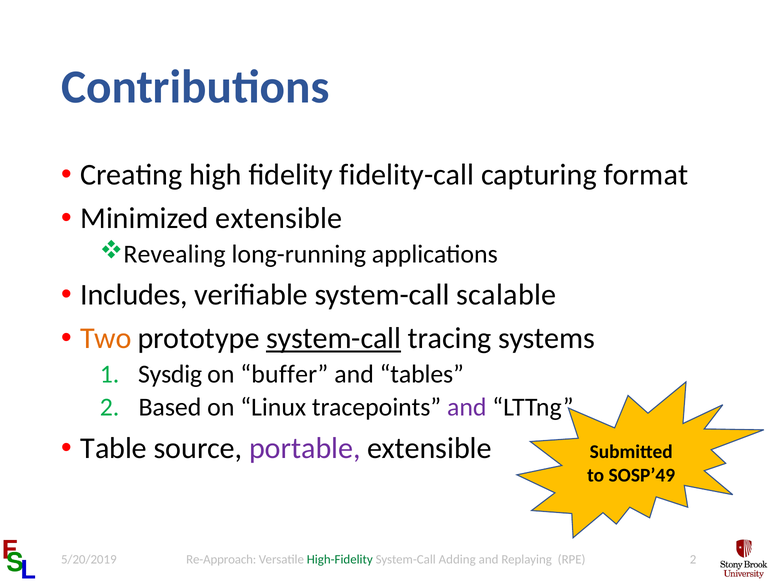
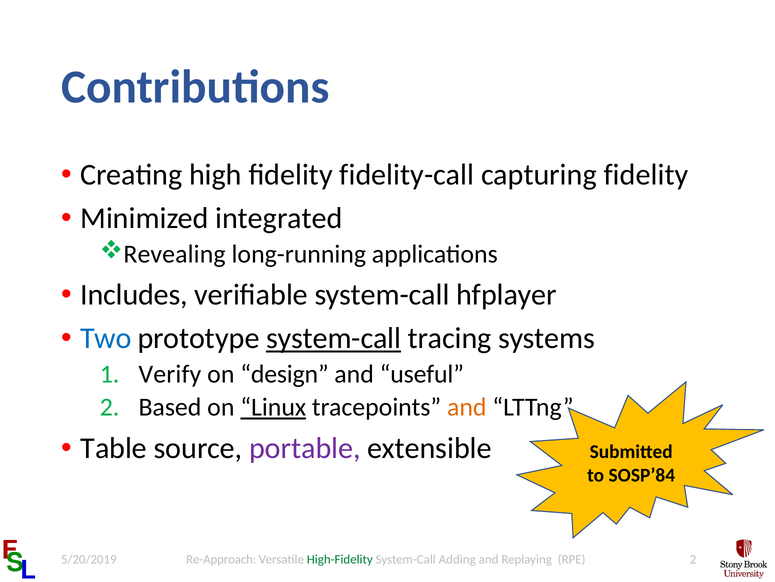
capturing format: format -> fidelity (646, 175)
Minimized extensible: extensible -> integrated (279, 218)
scalable: scalable -> hfplayer (507, 295)
Two colour: orange -> blue (106, 338)
Sysdig: Sysdig -> Verify (170, 374)
buffer: buffer -> design (284, 374)
tables: tables -> useful (422, 374)
Linux underline: none -> present (273, 407)
and colour: purple -> orange (467, 407)
SOSP’49: SOSP’49 -> SOSP’84 (642, 475)
